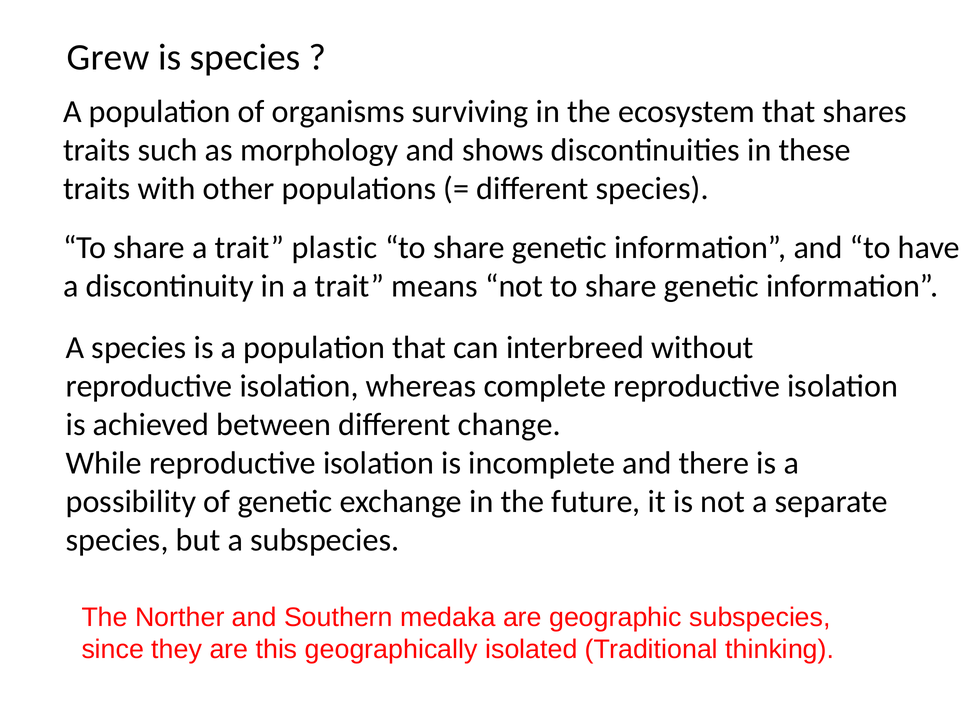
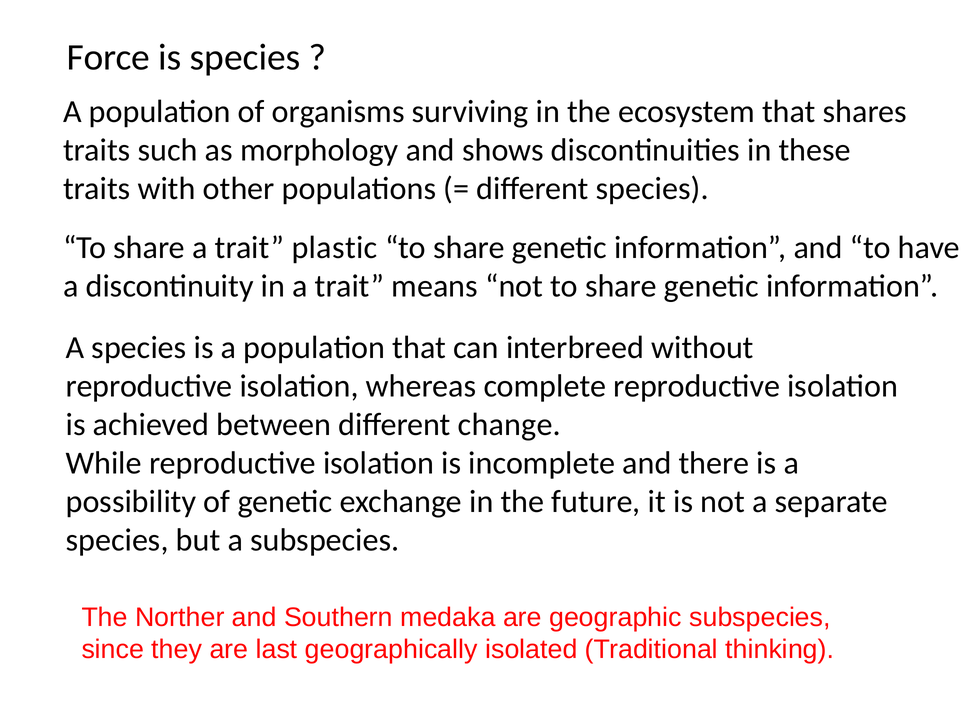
Grew: Grew -> Force (108, 57)
this: this -> last (277, 649)
